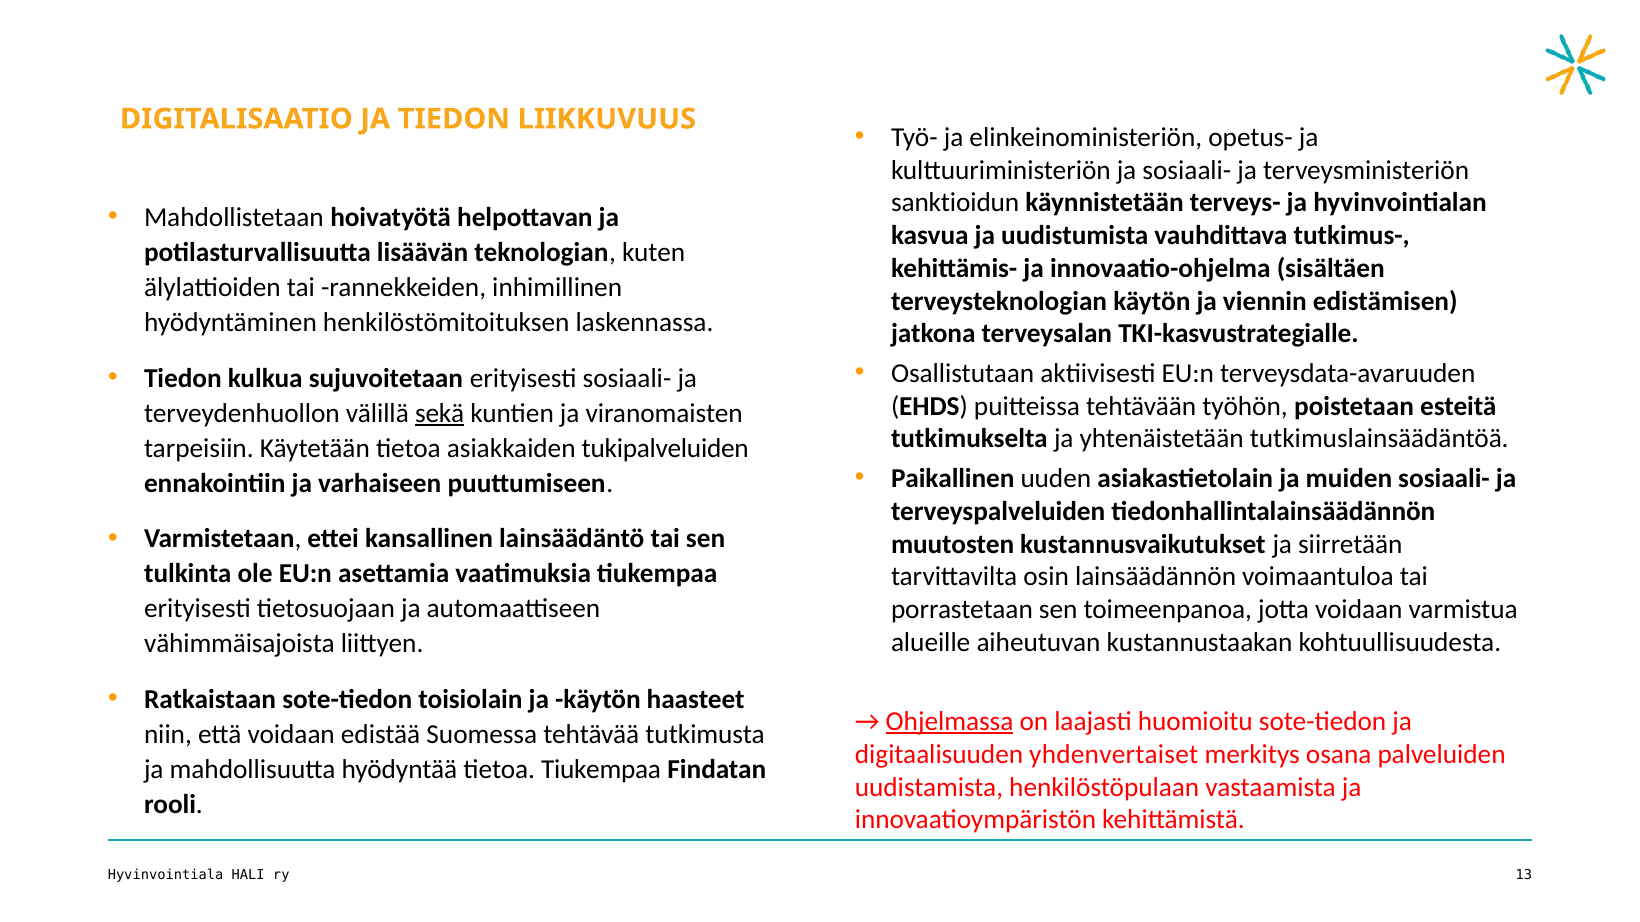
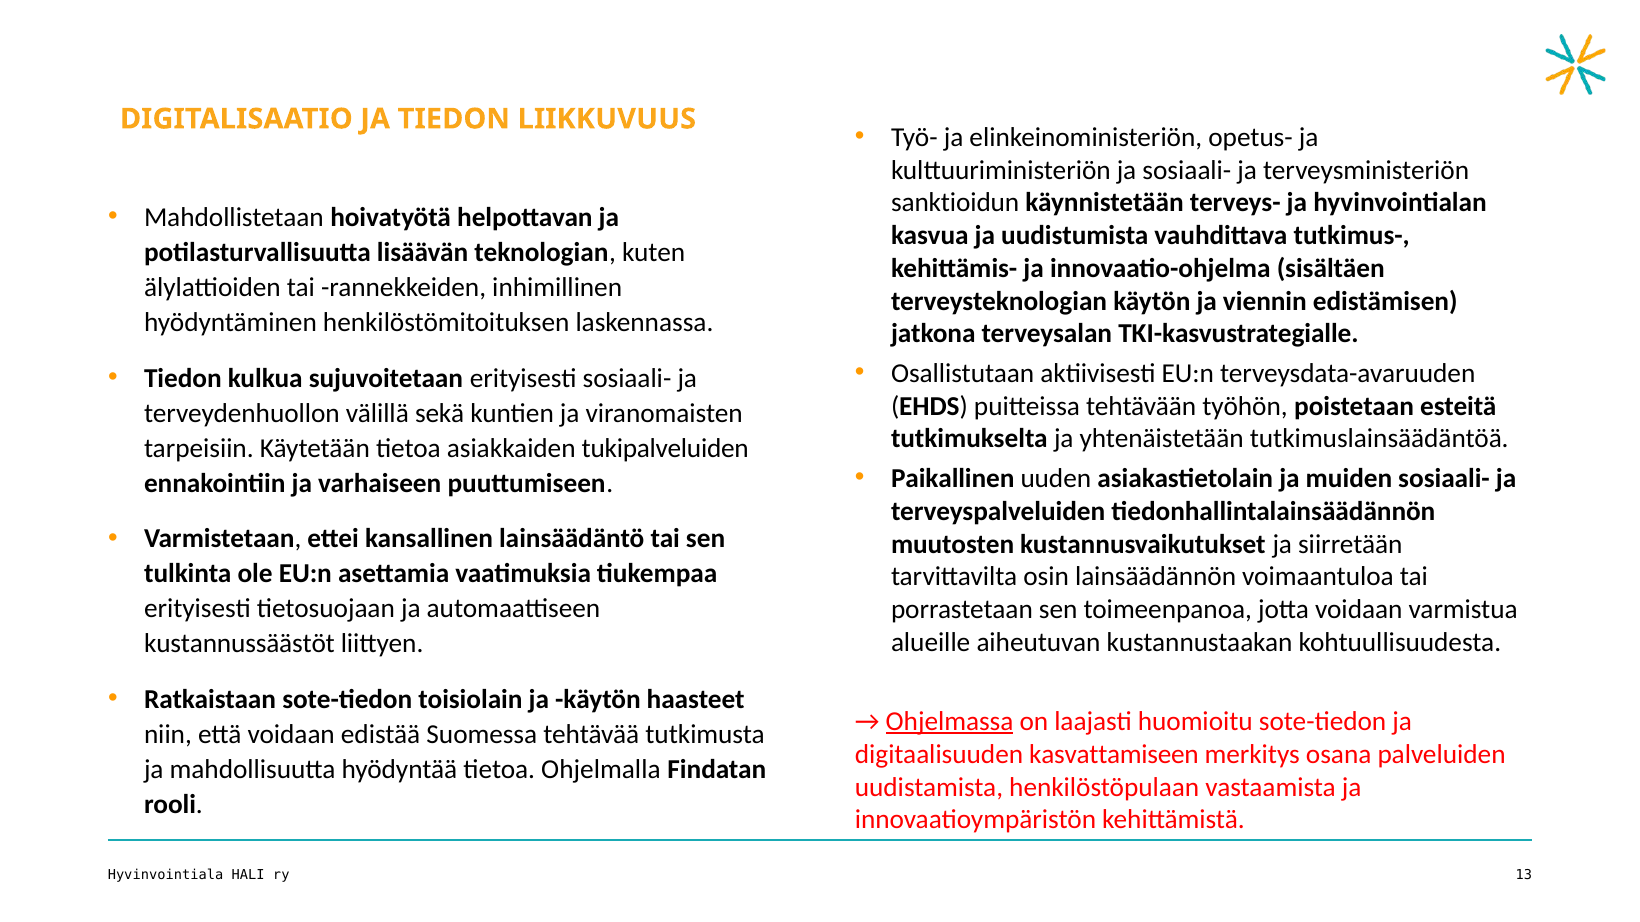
sekä underline: present -> none (440, 413)
vähimmäisajoista: vähimmäisajoista -> kustannussäästöt (239, 644)
yhdenvertaiset: yhdenvertaiset -> kasvattamiseen (1114, 755)
tietoa Tiukempaa: Tiukempaa -> Ohjelmalla (601, 770)
